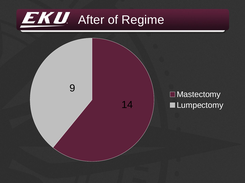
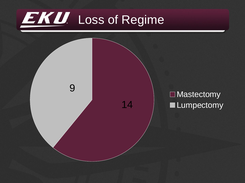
After: After -> Loss (91, 20)
